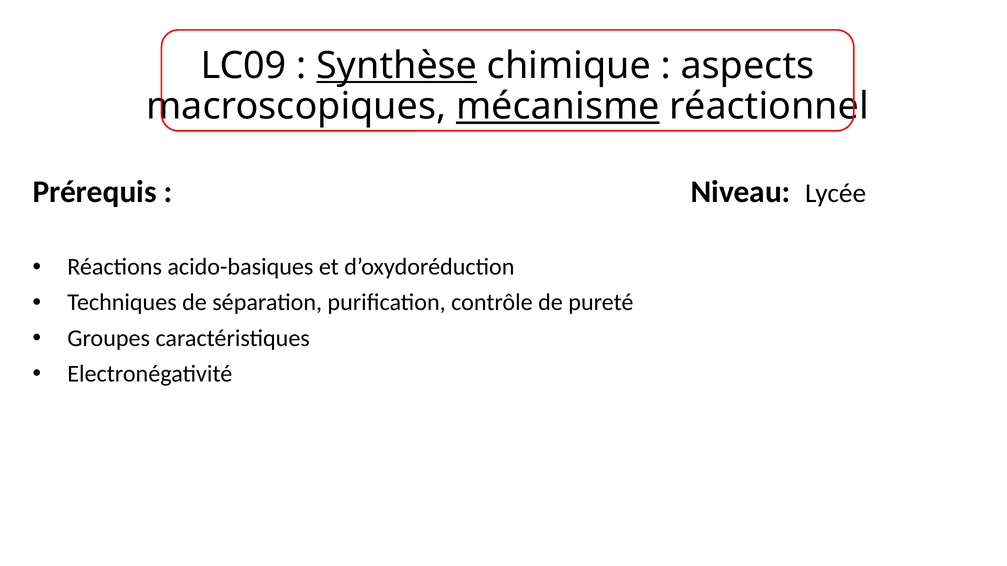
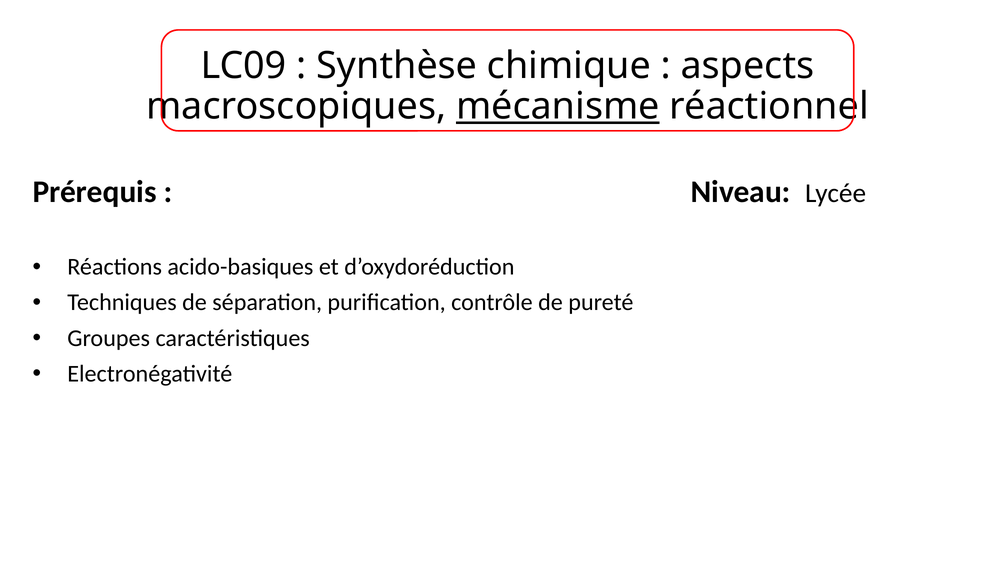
Synthèse underline: present -> none (397, 66)
